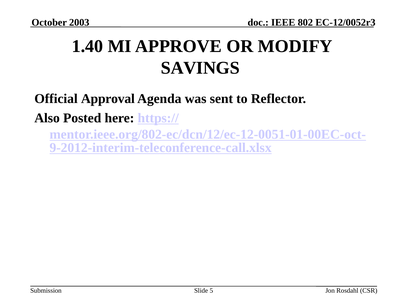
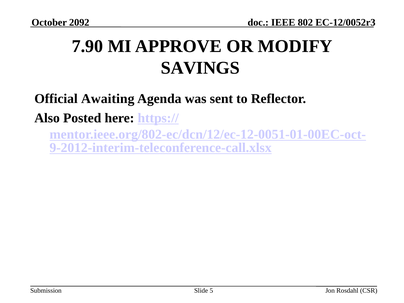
2003: 2003 -> 2092 (79, 22)
1.40: 1.40 -> 7.90 (87, 46)
Approval: Approval -> Awaiting (108, 99)
